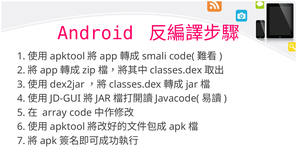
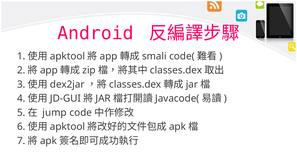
array: array -> jump (55, 113)
